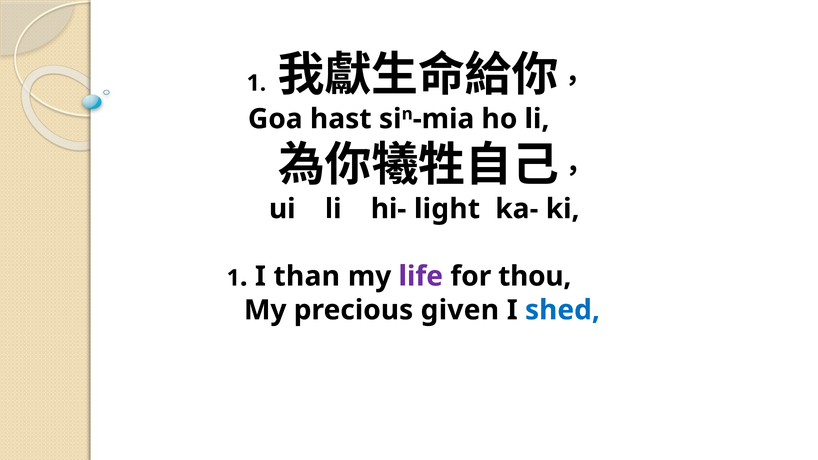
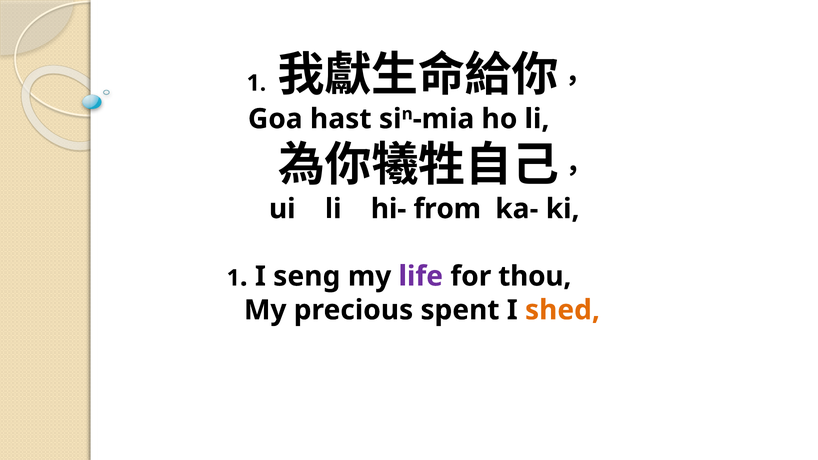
light: light -> from (447, 209)
than: than -> seng (307, 276)
given: given -> spent (460, 310)
shed colour: blue -> orange (562, 310)
